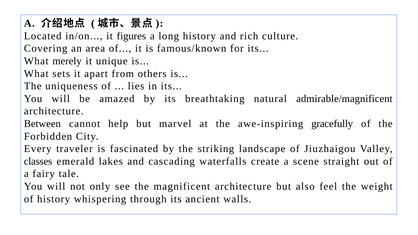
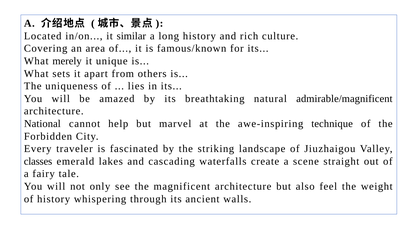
figures: figures -> similar (131, 36)
Between: Between -> National (42, 124)
gracefully: gracefully -> technique (332, 124)
